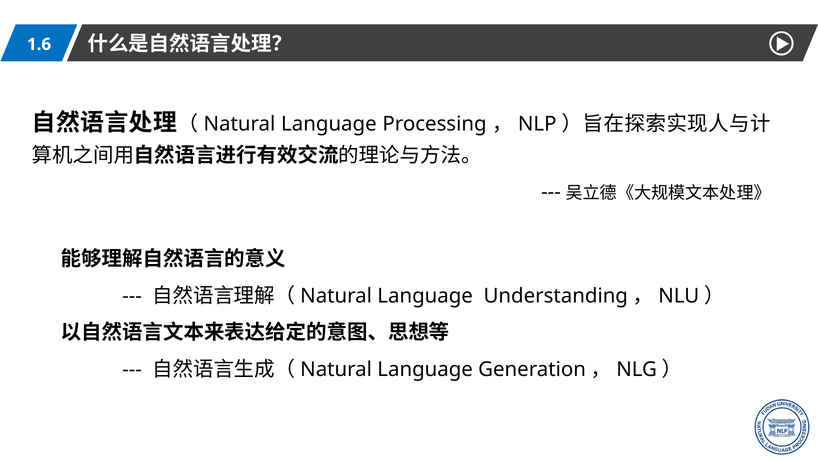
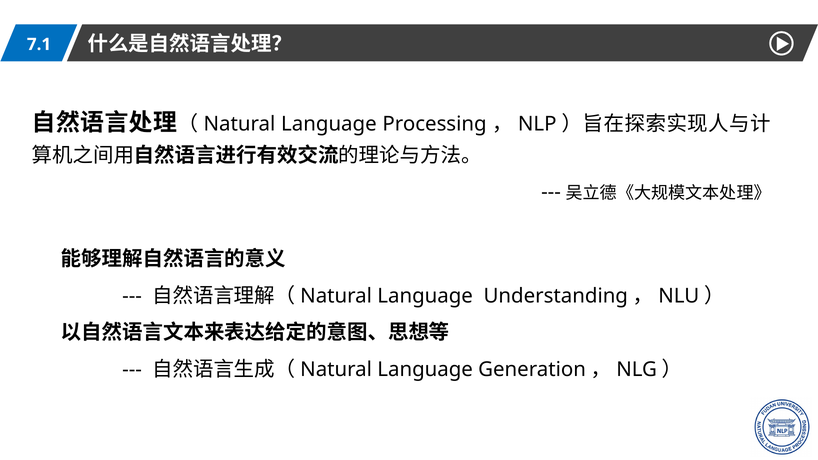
1.6: 1.6 -> 7.1 (39, 44)
